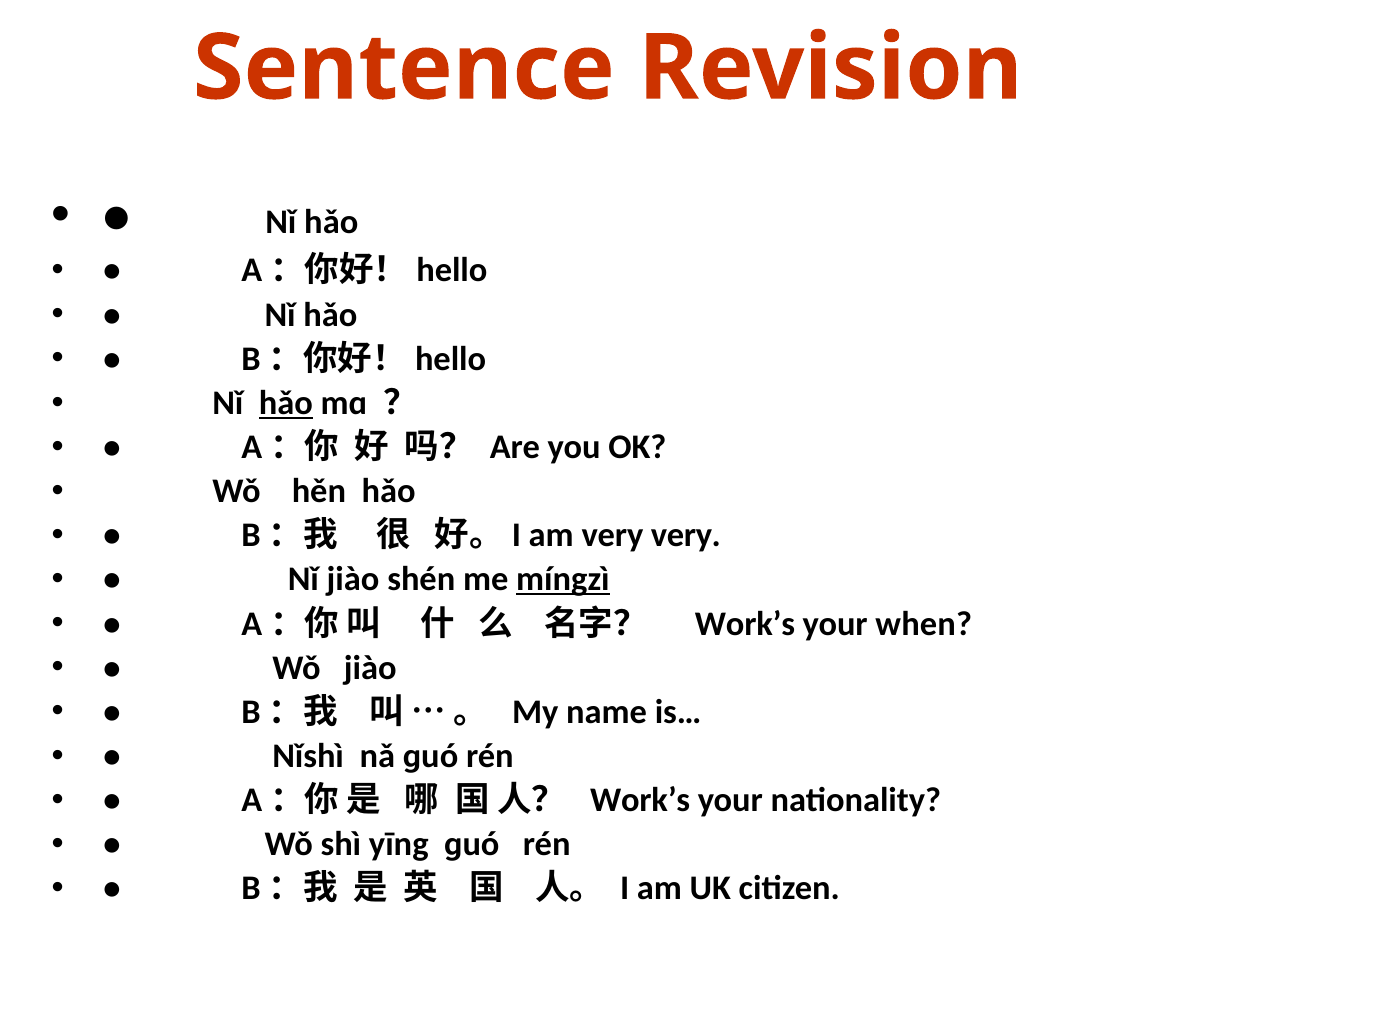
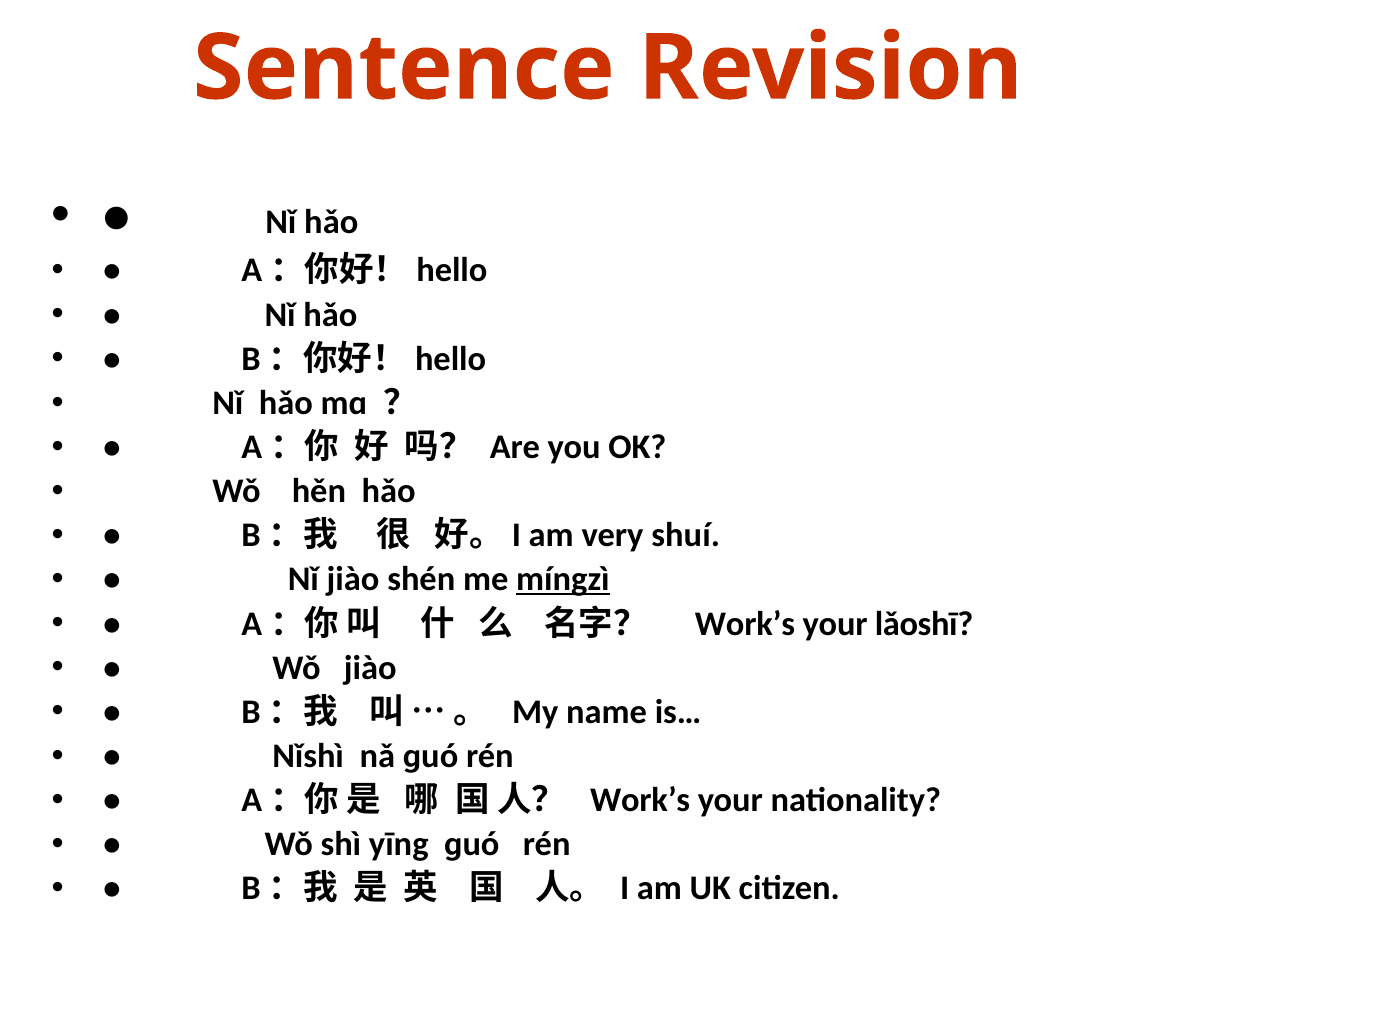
hǎo underline: present -> none (286, 403)
very very: very -> shuí (686, 536)
when: when -> lǎoshī (924, 624)
